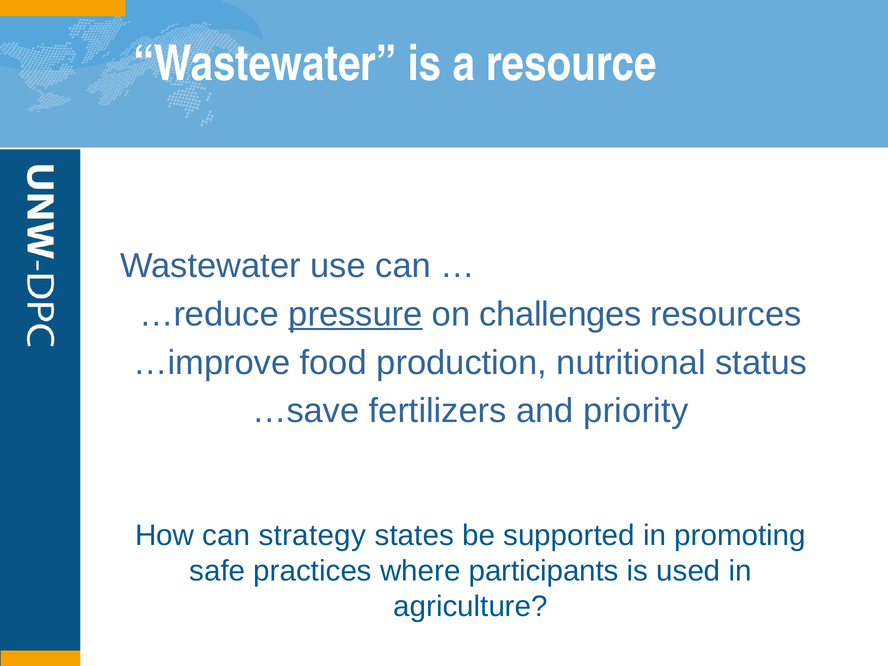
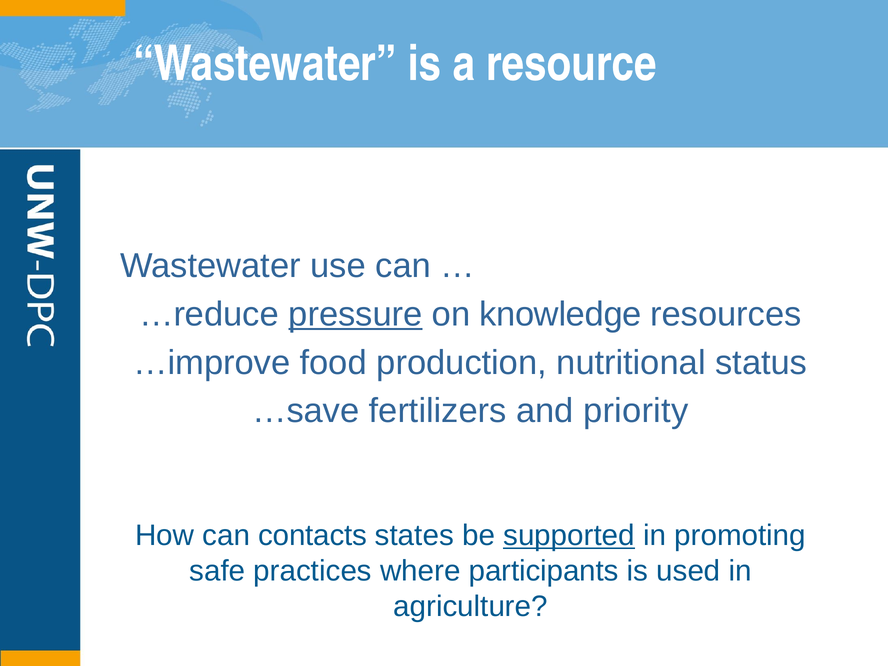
challenges: challenges -> knowledge (560, 314)
strategy: strategy -> contacts (313, 536)
supported underline: none -> present (569, 536)
